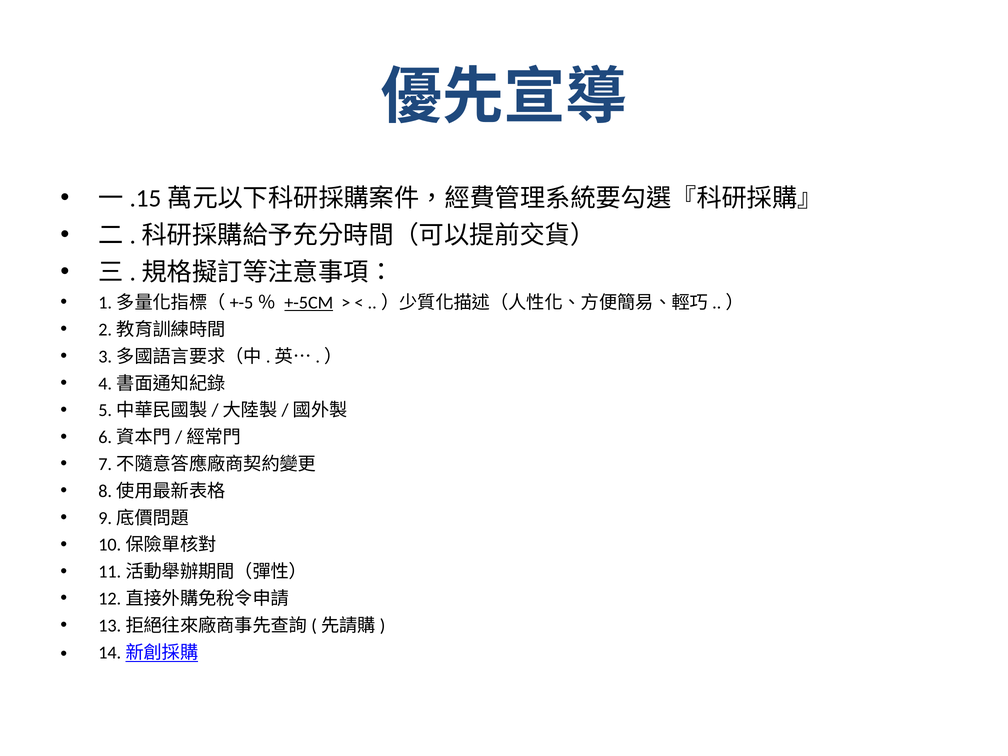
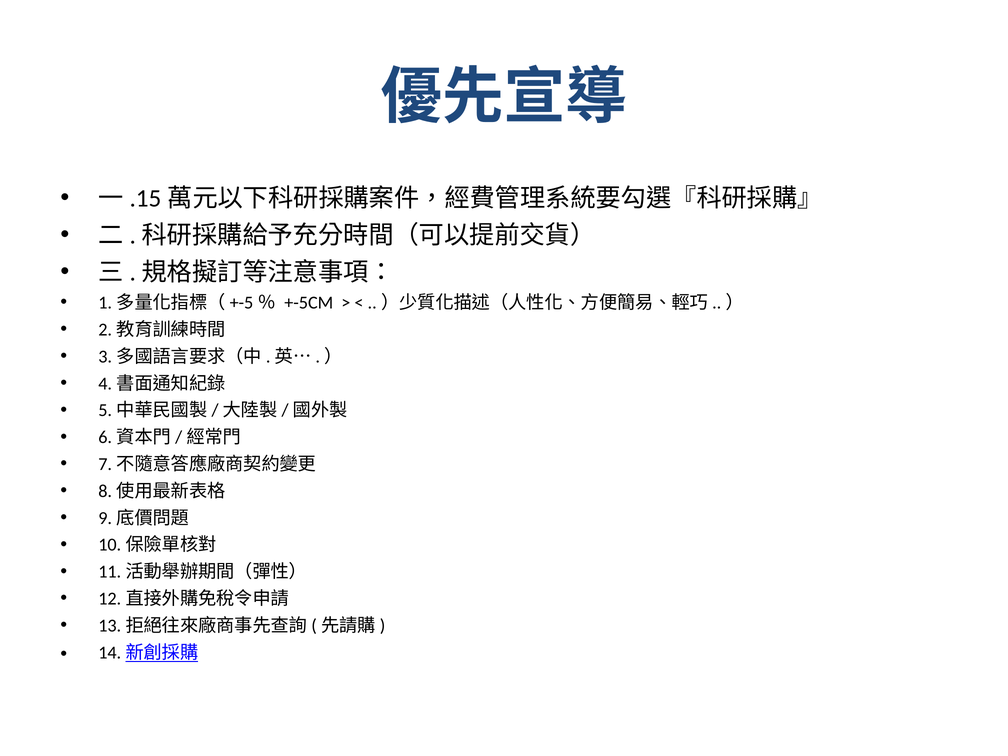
+-5CM underline: present -> none (309, 303)
